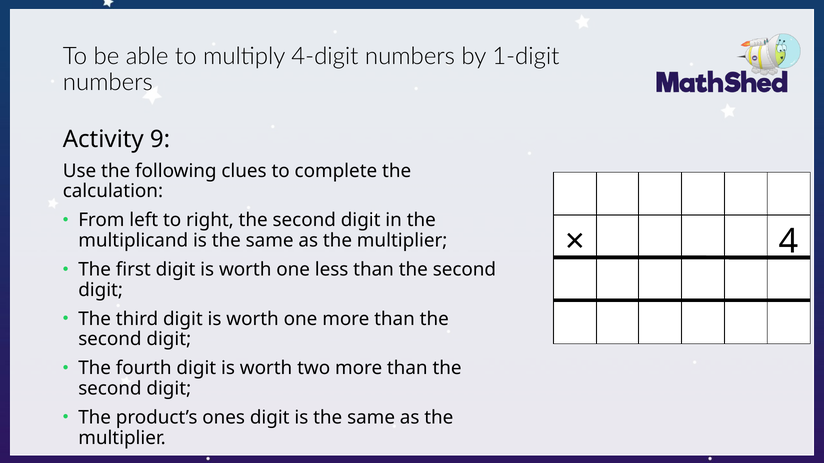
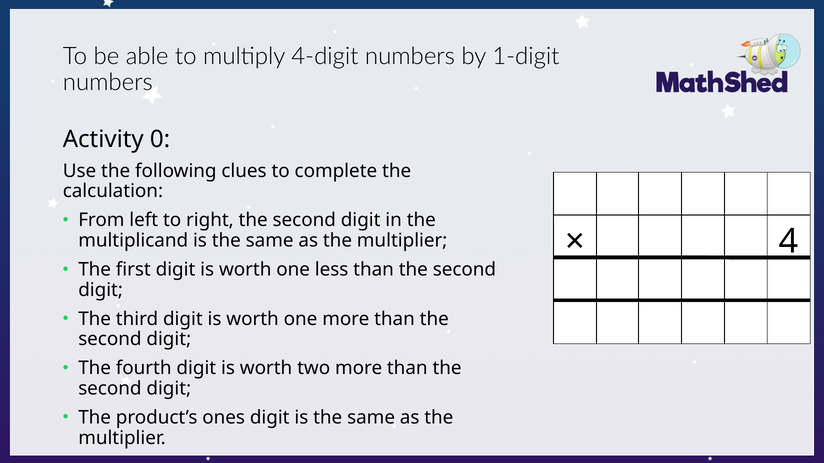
9: 9 -> 0 (160, 139)
